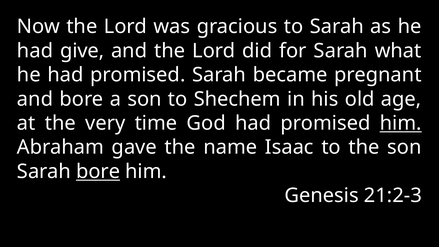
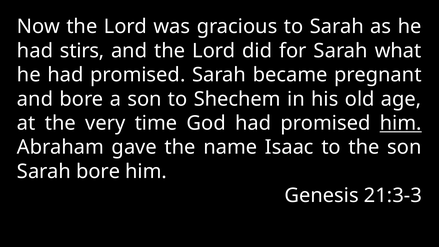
give: give -> stirs (82, 51)
bore underline: present -> none (98, 171)
21:2-3: 21:2-3 -> 21:3-3 (393, 196)
